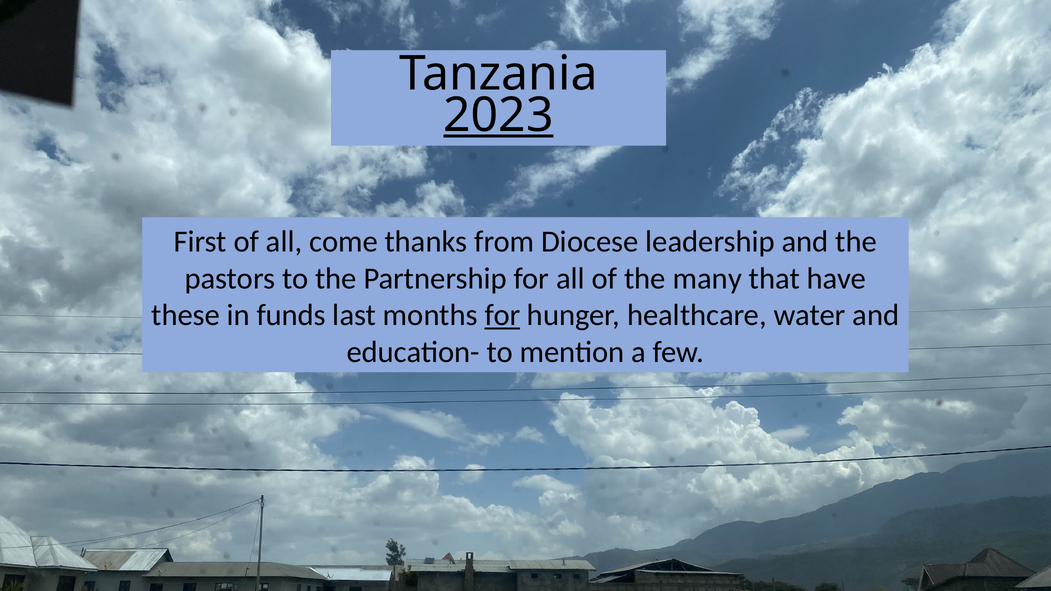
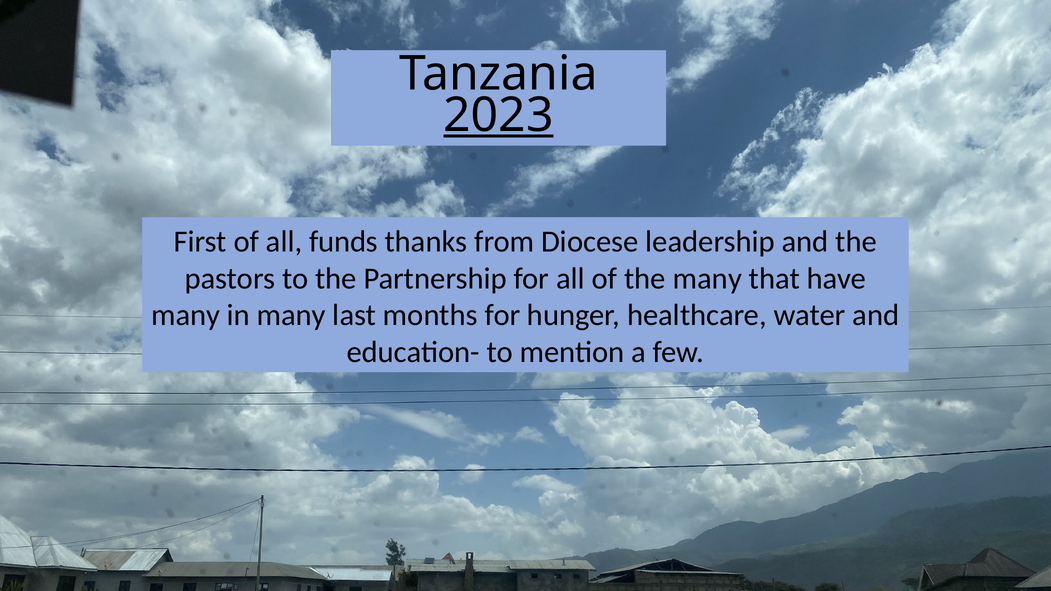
come: come -> funds (344, 242)
these: these -> many (186, 315)
in funds: funds -> many (291, 315)
for underline: present -> none (502, 315)
